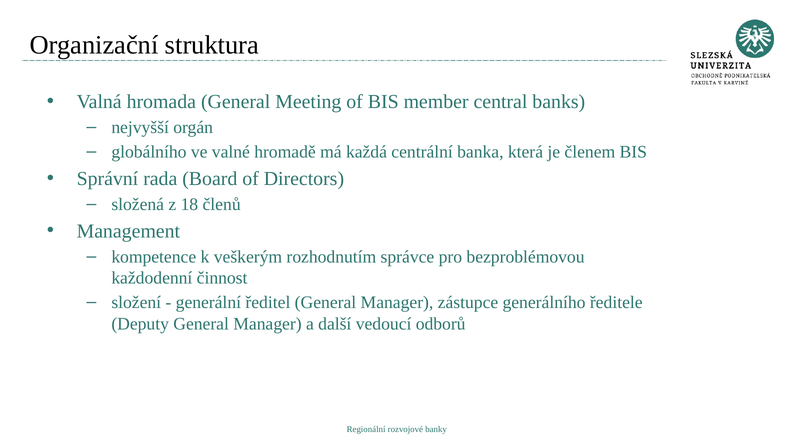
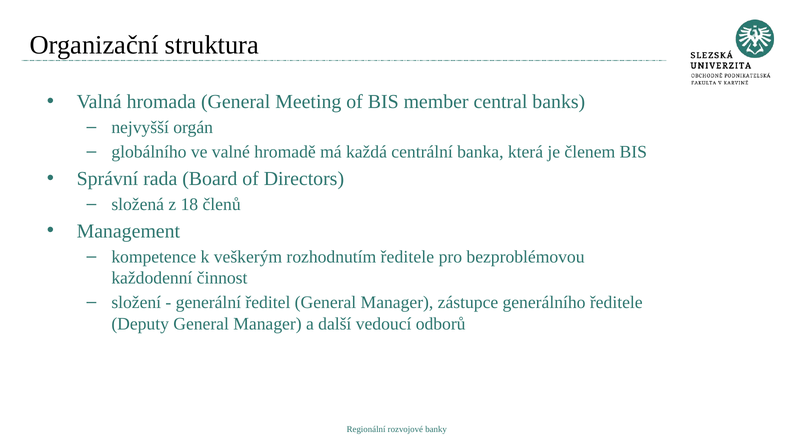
rozhodnutím správce: správce -> ředitele (407, 257)
